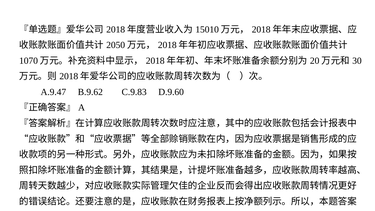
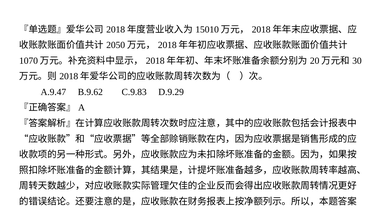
D.9.60: D.9.60 -> D.9.29 (171, 92)
